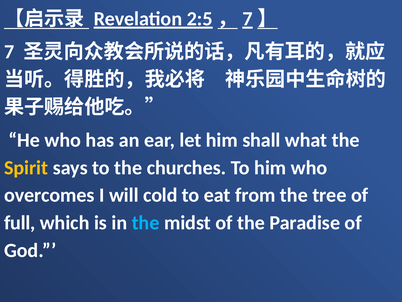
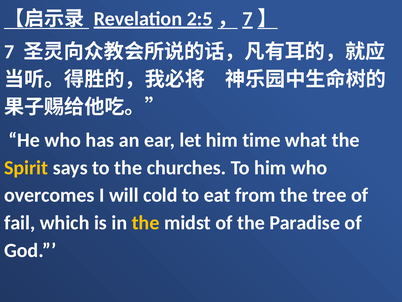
shall: shall -> time (261, 140)
full: full -> fail (20, 222)
the colour: light blue -> yellow (146, 222)
